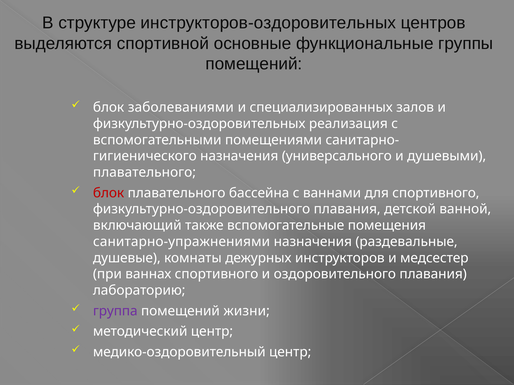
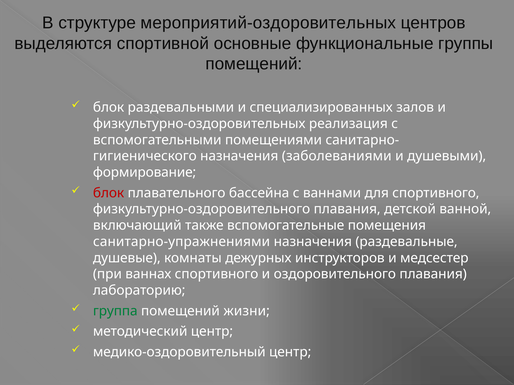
инструкторов-оздоровительных: инструкторов-оздоровительных -> мероприятий-оздоровительных (268, 23)
заболеваниями: заболеваниями -> раздевальными (181, 108)
универсального: универсального -> заболеваниями (337, 156)
плавательного: плавательного -> формирование (145, 173)
группа colour: purple -> green (115, 311)
